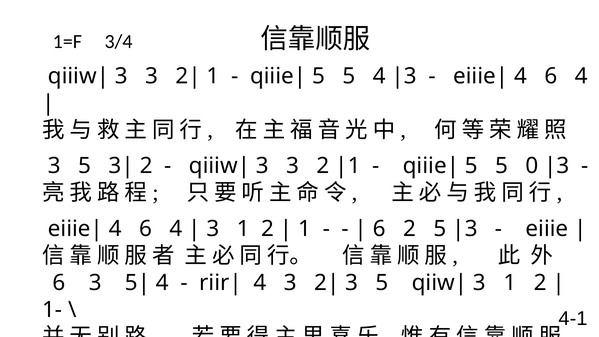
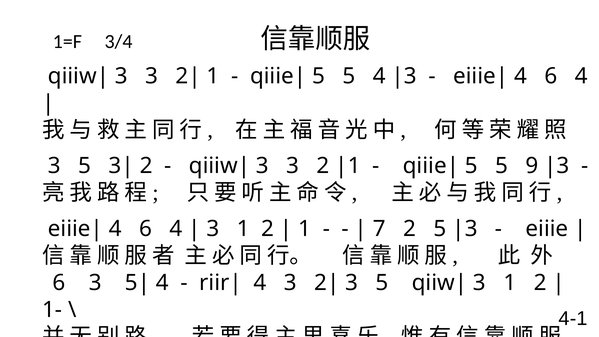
0: 0 -> 9 (532, 166)
6: 6 -> 7 (379, 229)
